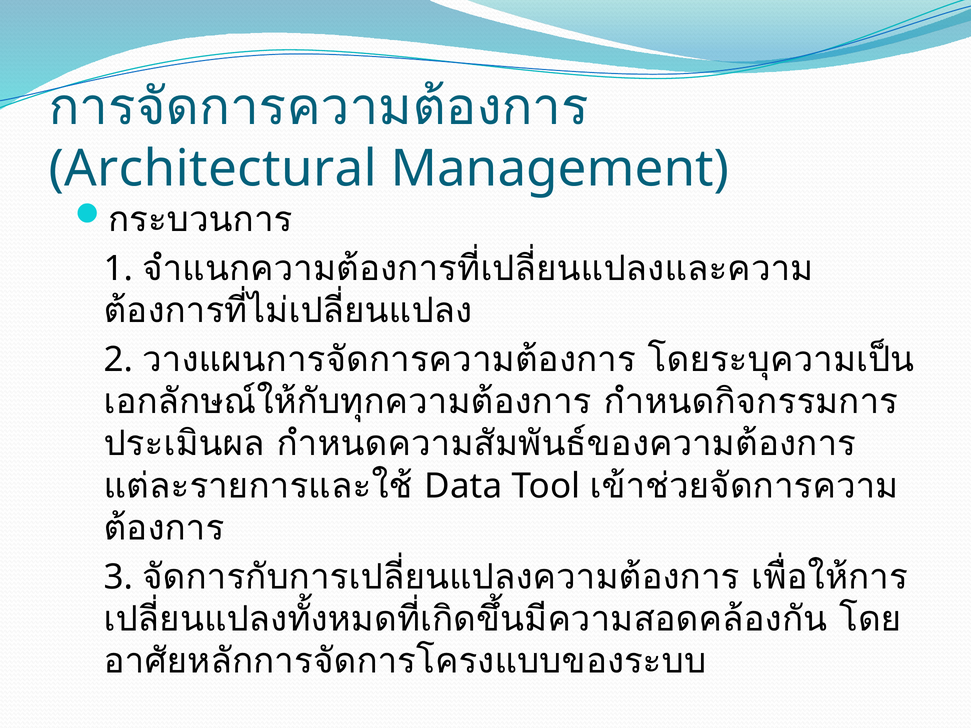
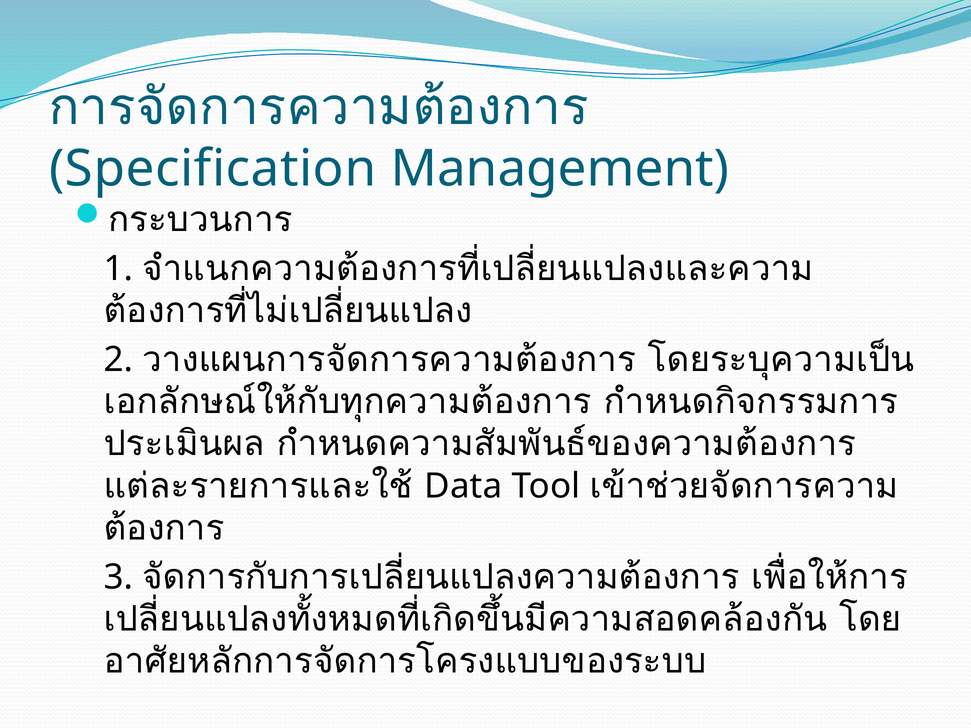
Architectural: Architectural -> Specification (213, 169)
